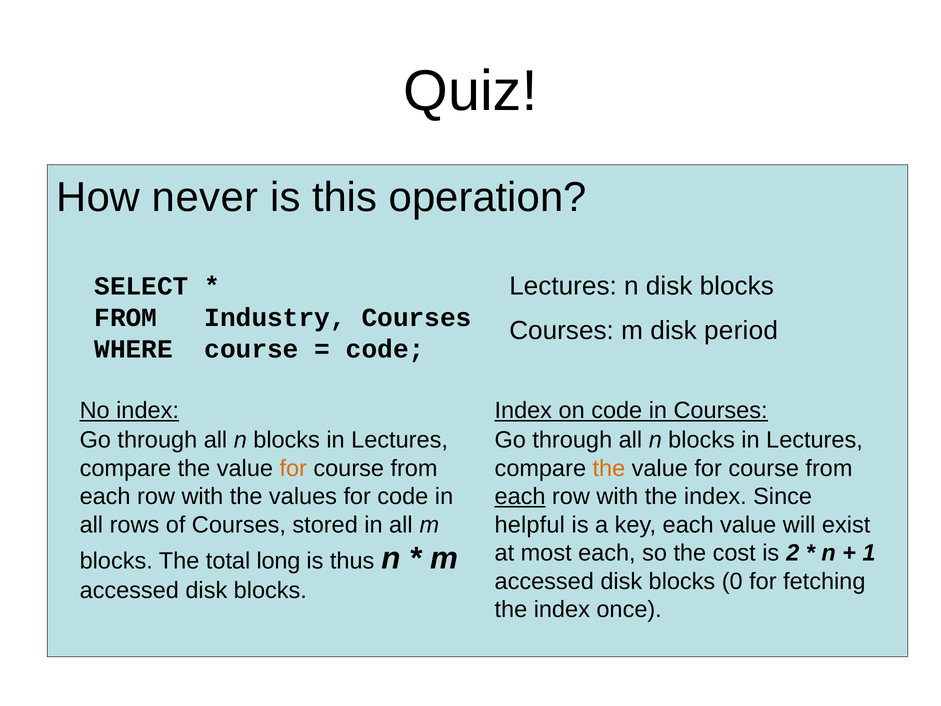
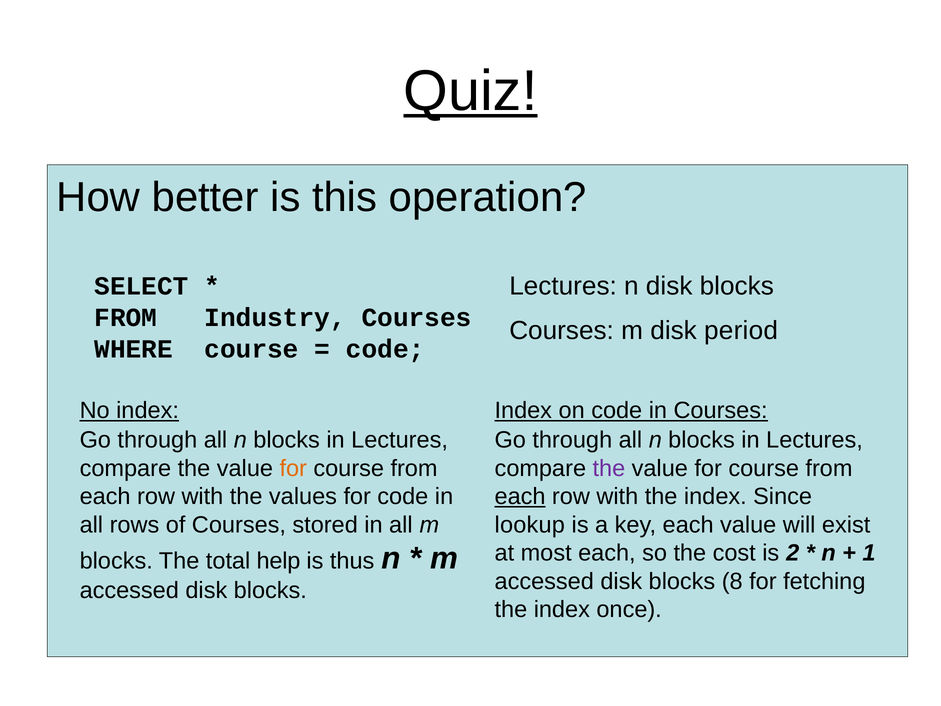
Quiz underline: none -> present (470, 91)
never: never -> better (205, 197)
the colour: orange -> purple (609, 468)
helpful: helpful -> lookup (530, 525)
long: long -> help (278, 561)
0: 0 -> 8 (732, 581)
